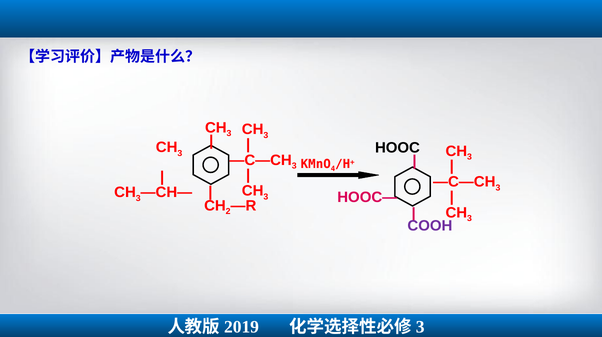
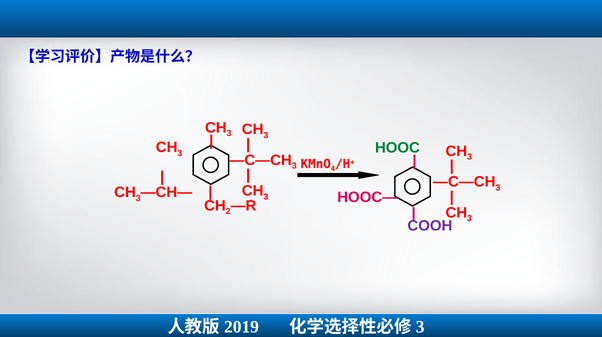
HOOC colour: black -> green (397, 148)
